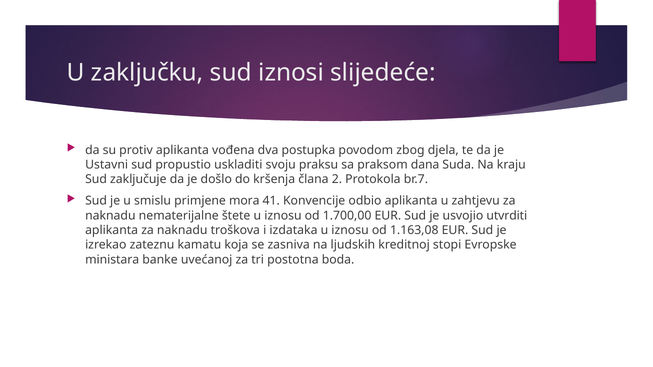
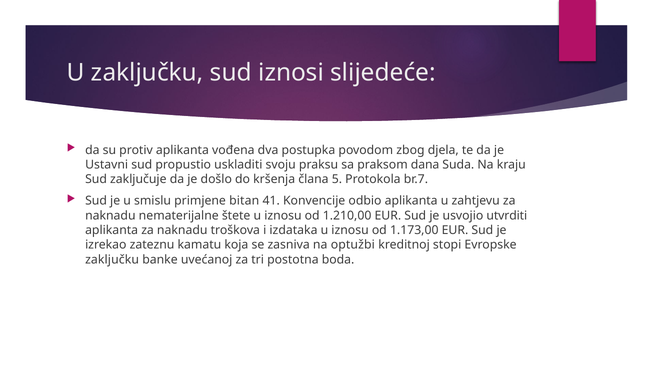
2: 2 -> 5 (337, 179)
mora: mora -> bitan (244, 201)
1.700,00: 1.700,00 -> 1.210,00 (347, 216)
1.163,08: 1.163,08 -> 1.173,00 (414, 230)
ljudskih: ljudskih -> optužbi (353, 245)
ministara: ministara -> zaključku (112, 260)
